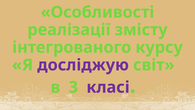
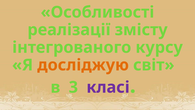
досліджую colour: purple -> orange (83, 65)
